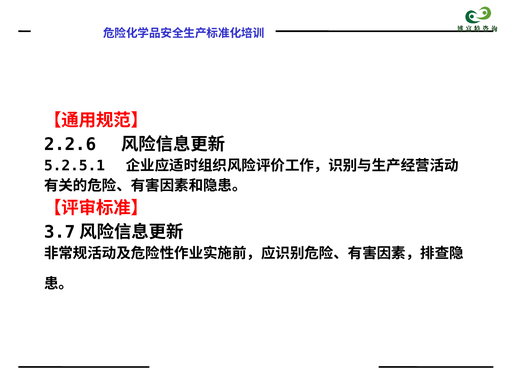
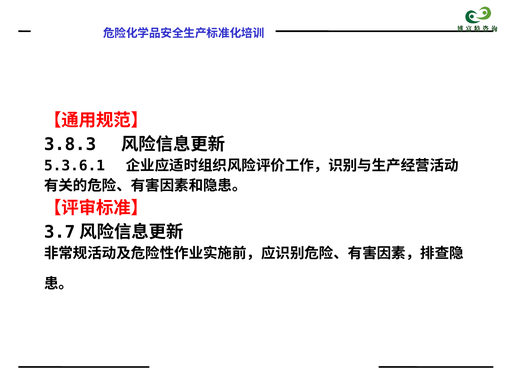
2.2.6: 2.2.6 -> 3.8.3 (70, 144)
5.2.5.1: 5.2.5.1 -> 5.3.6.1 (75, 166)
